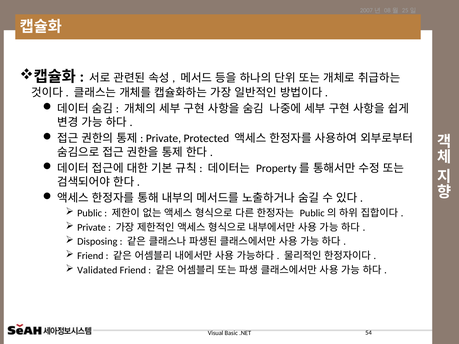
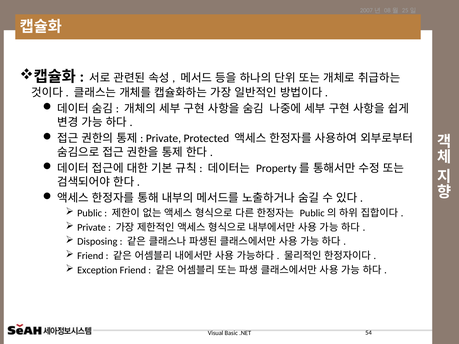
Validated: Validated -> Exception (97, 270)
